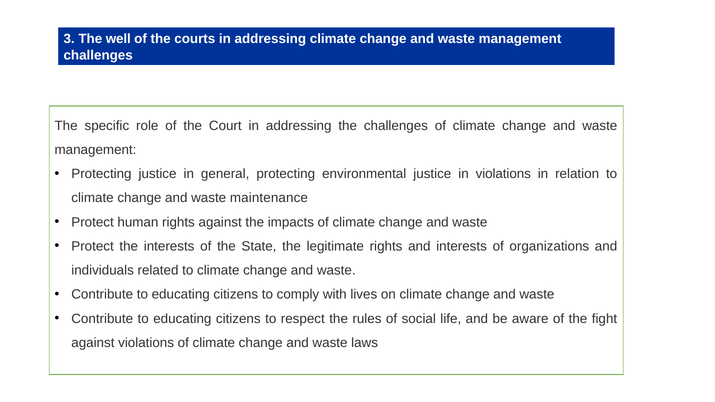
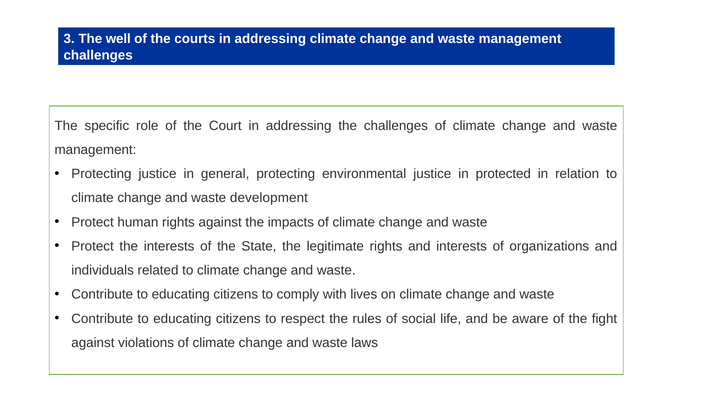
in violations: violations -> protected (503, 174)
maintenance: maintenance -> development (269, 198)
